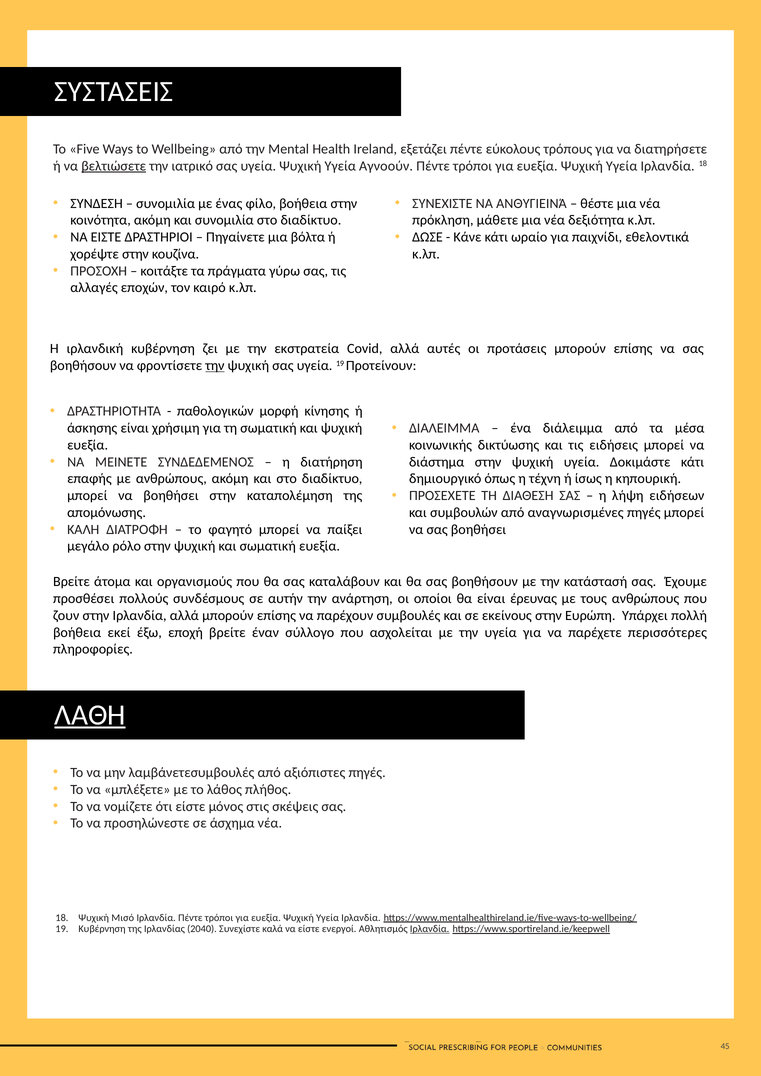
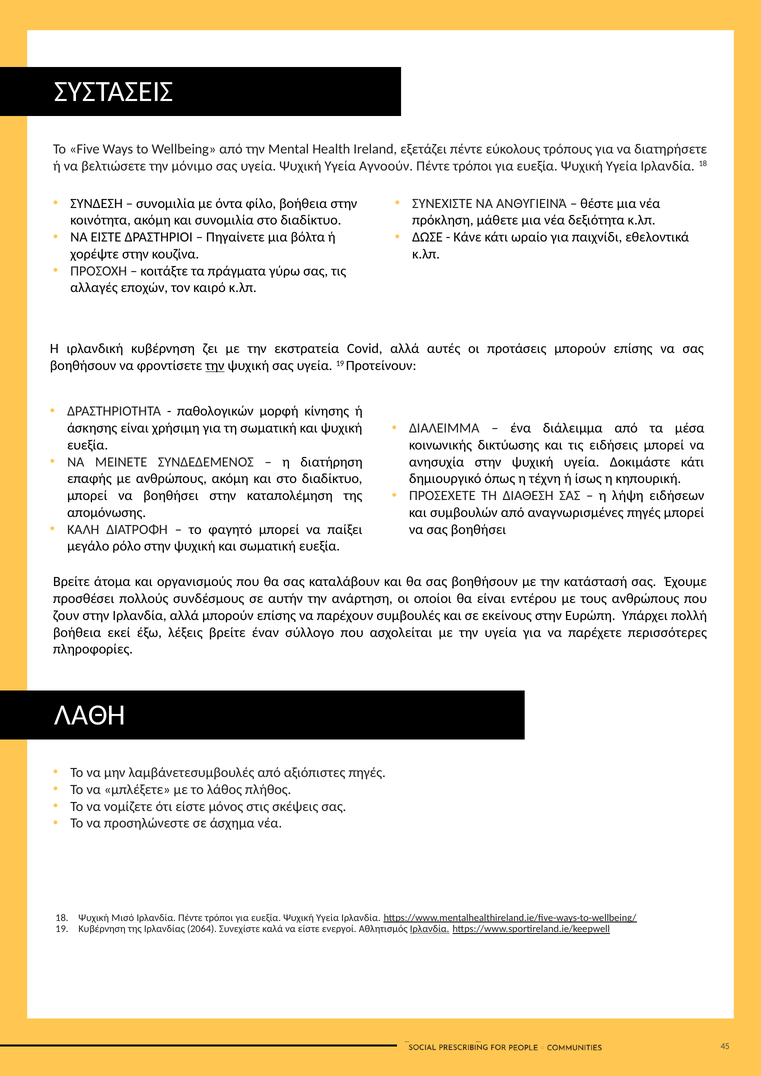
βελτιώσετε underline: present -> none (114, 166)
ιατρικό: ιατρικό -> μόνιμο (192, 166)
ένας: ένας -> όντα (229, 203)
διάστημα: διάστημα -> ανησυχία (437, 462)
έρευνας: έρευνας -> εντέρου (534, 599)
εποχή: εποχή -> λέξεις (185, 633)
ΛΑΘΗ underline: present -> none (90, 715)
2040: 2040 -> 2064 (202, 929)
